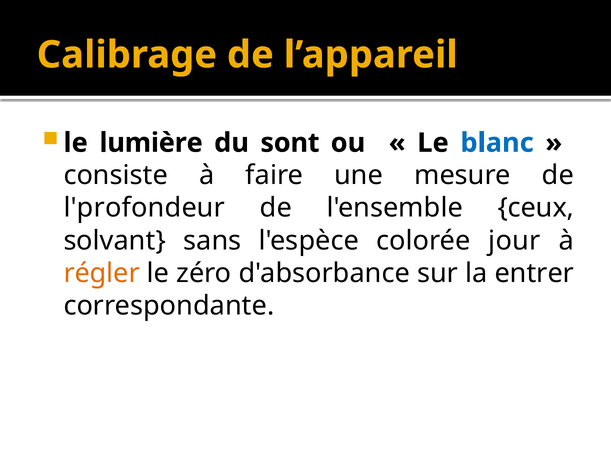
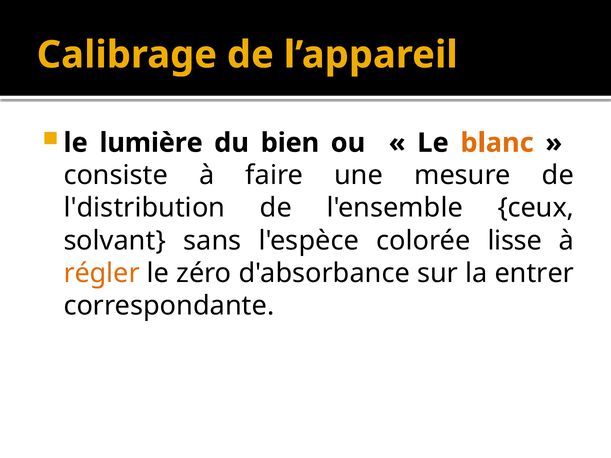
sont: sont -> bien (290, 143)
blanc colour: blue -> orange (497, 143)
l'profondeur: l'profondeur -> l'distribution (144, 208)
jour: jour -> lisse (515, 241)
